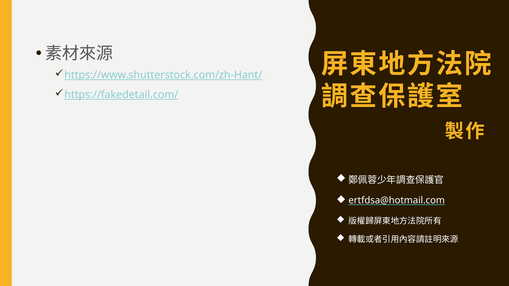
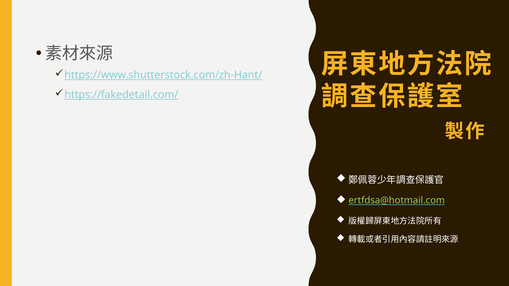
ertfdsa@hotmail.com colour: white -> light green (397, 201)
